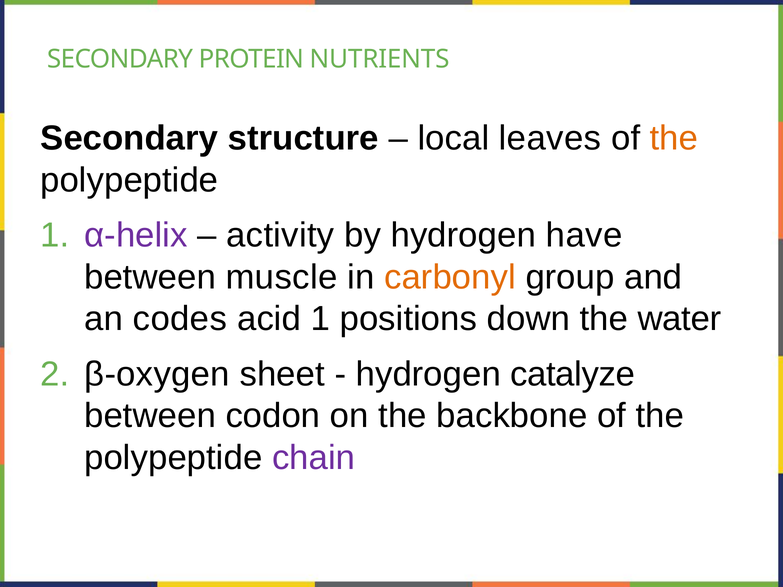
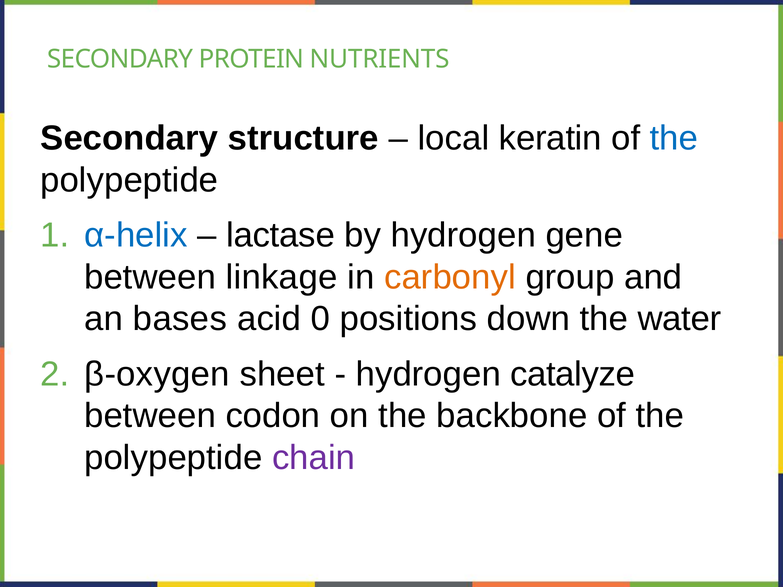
leaves: leaves -> keratin (550, 138)
the colour: orange -> blue (674, 138)
α-helix colour: purple -> blue (136, 235)
activity: activity -> lactase (281, 235)
have: have -> gene (584, 235)
muscle: muscle -> linkage (282, 277)
codes: codes -> bases (180, 319)
acid 1: 1 -> 0 (320, 319)
